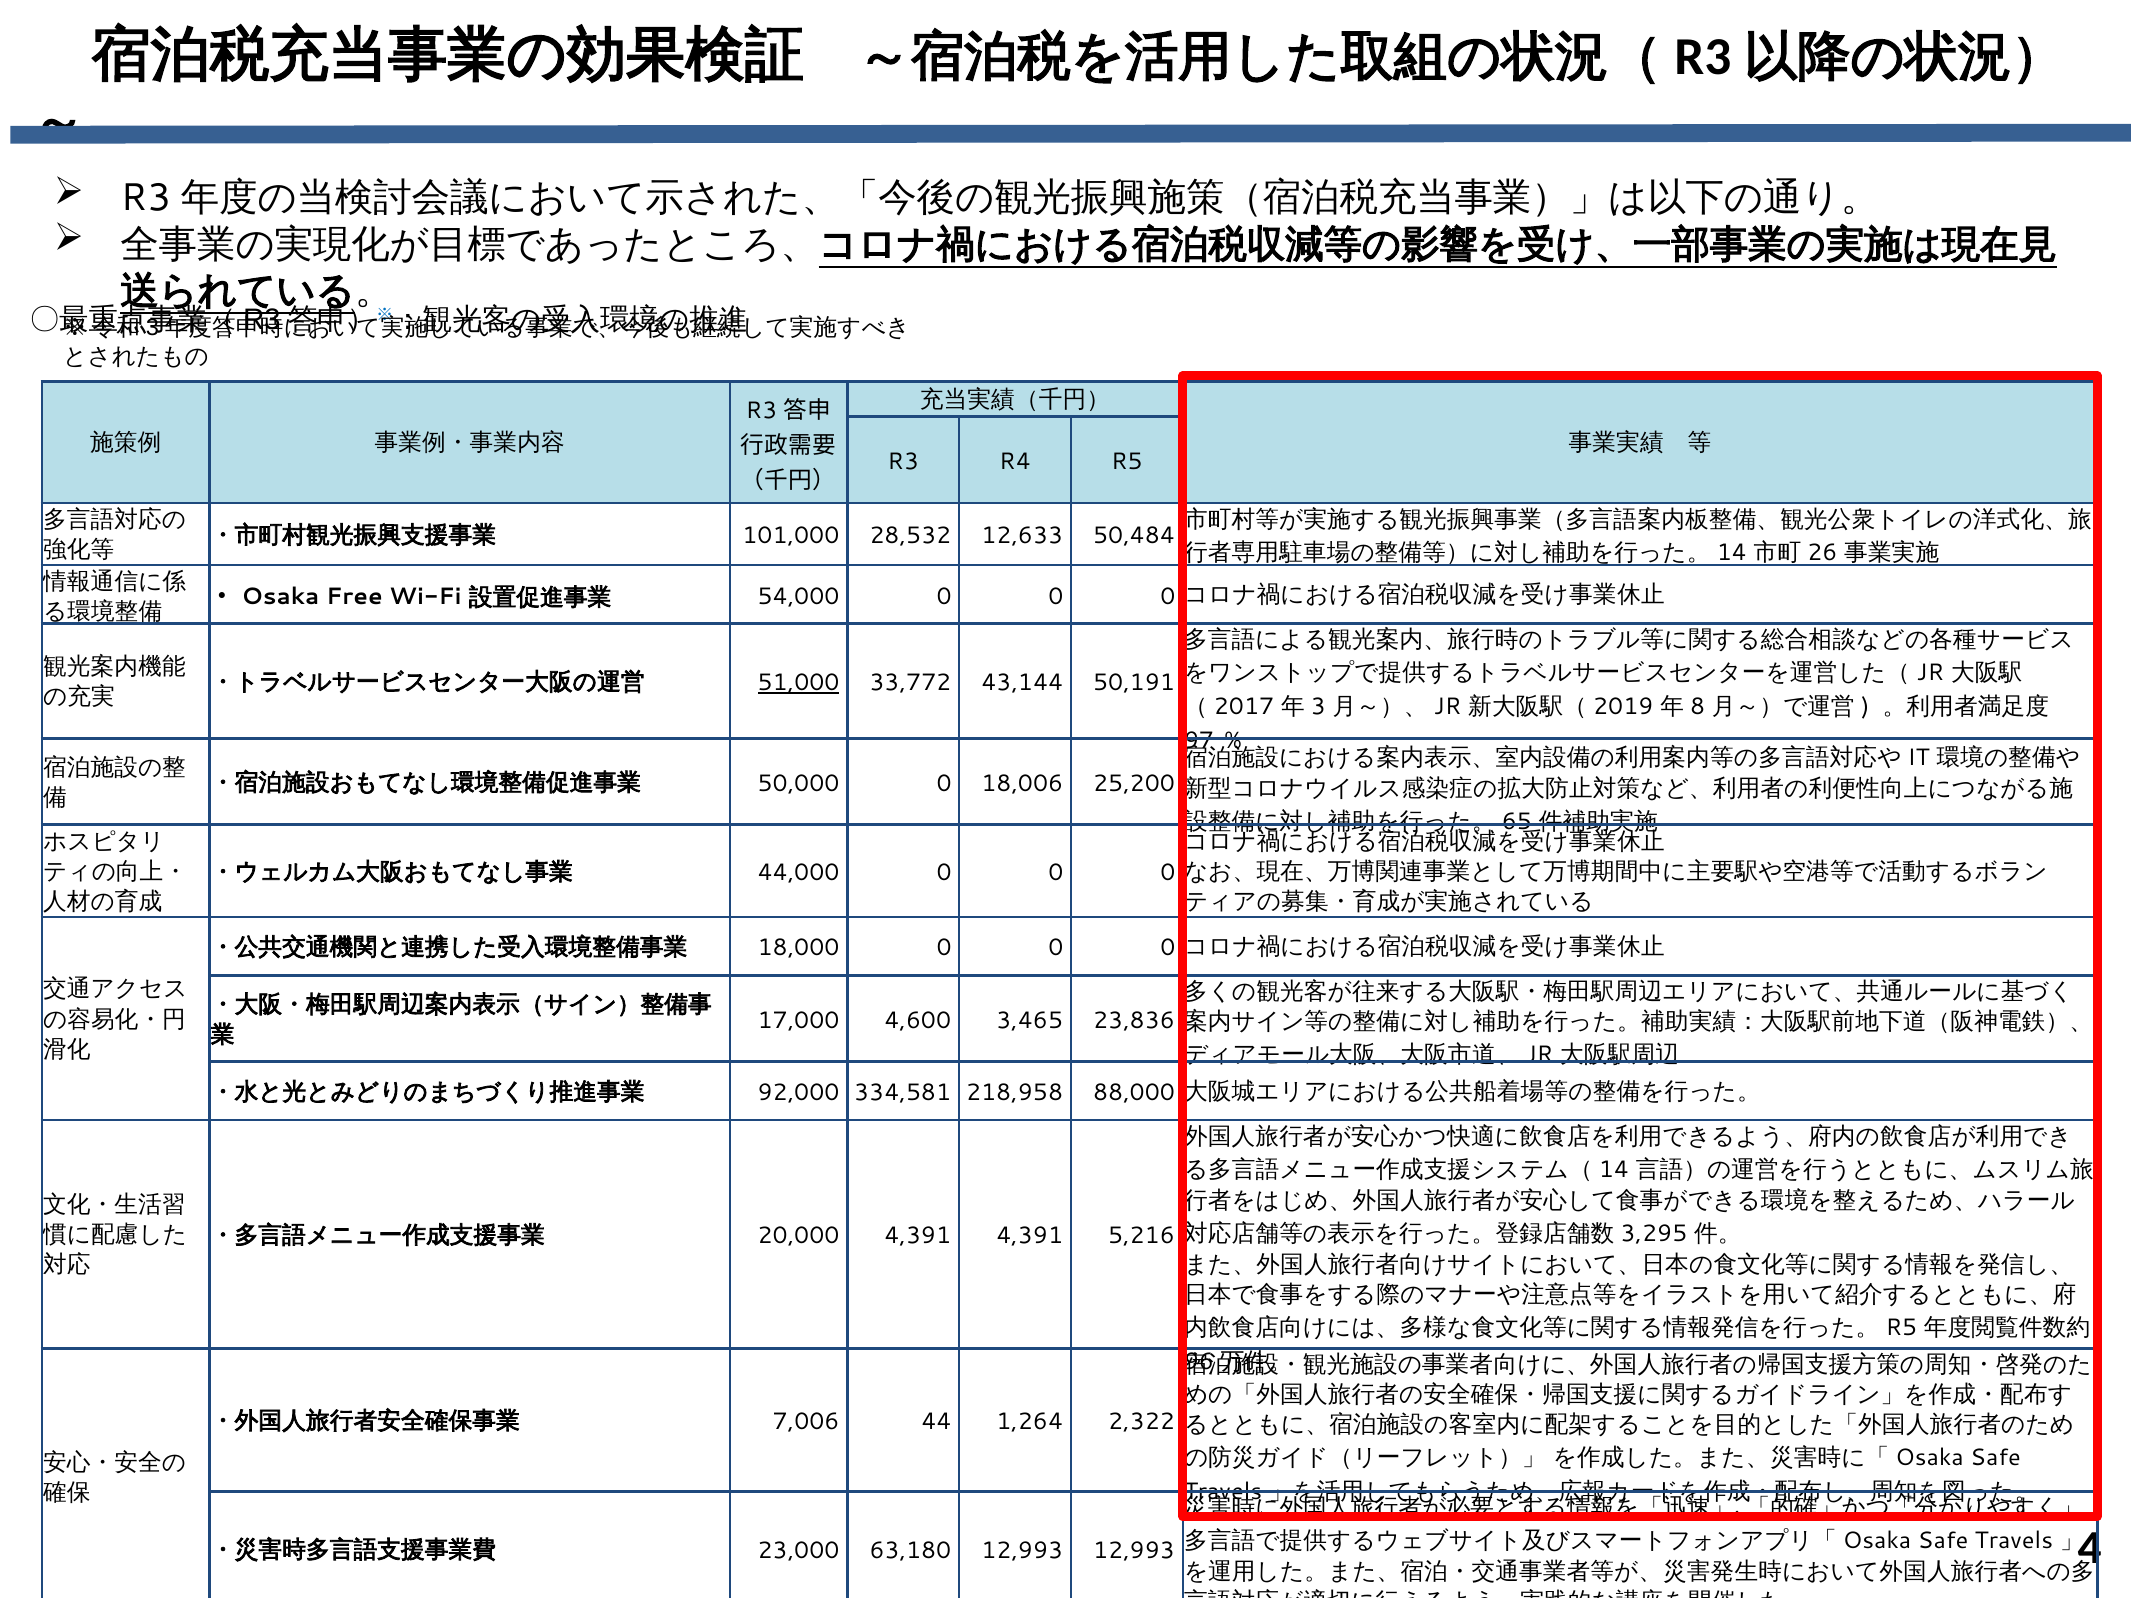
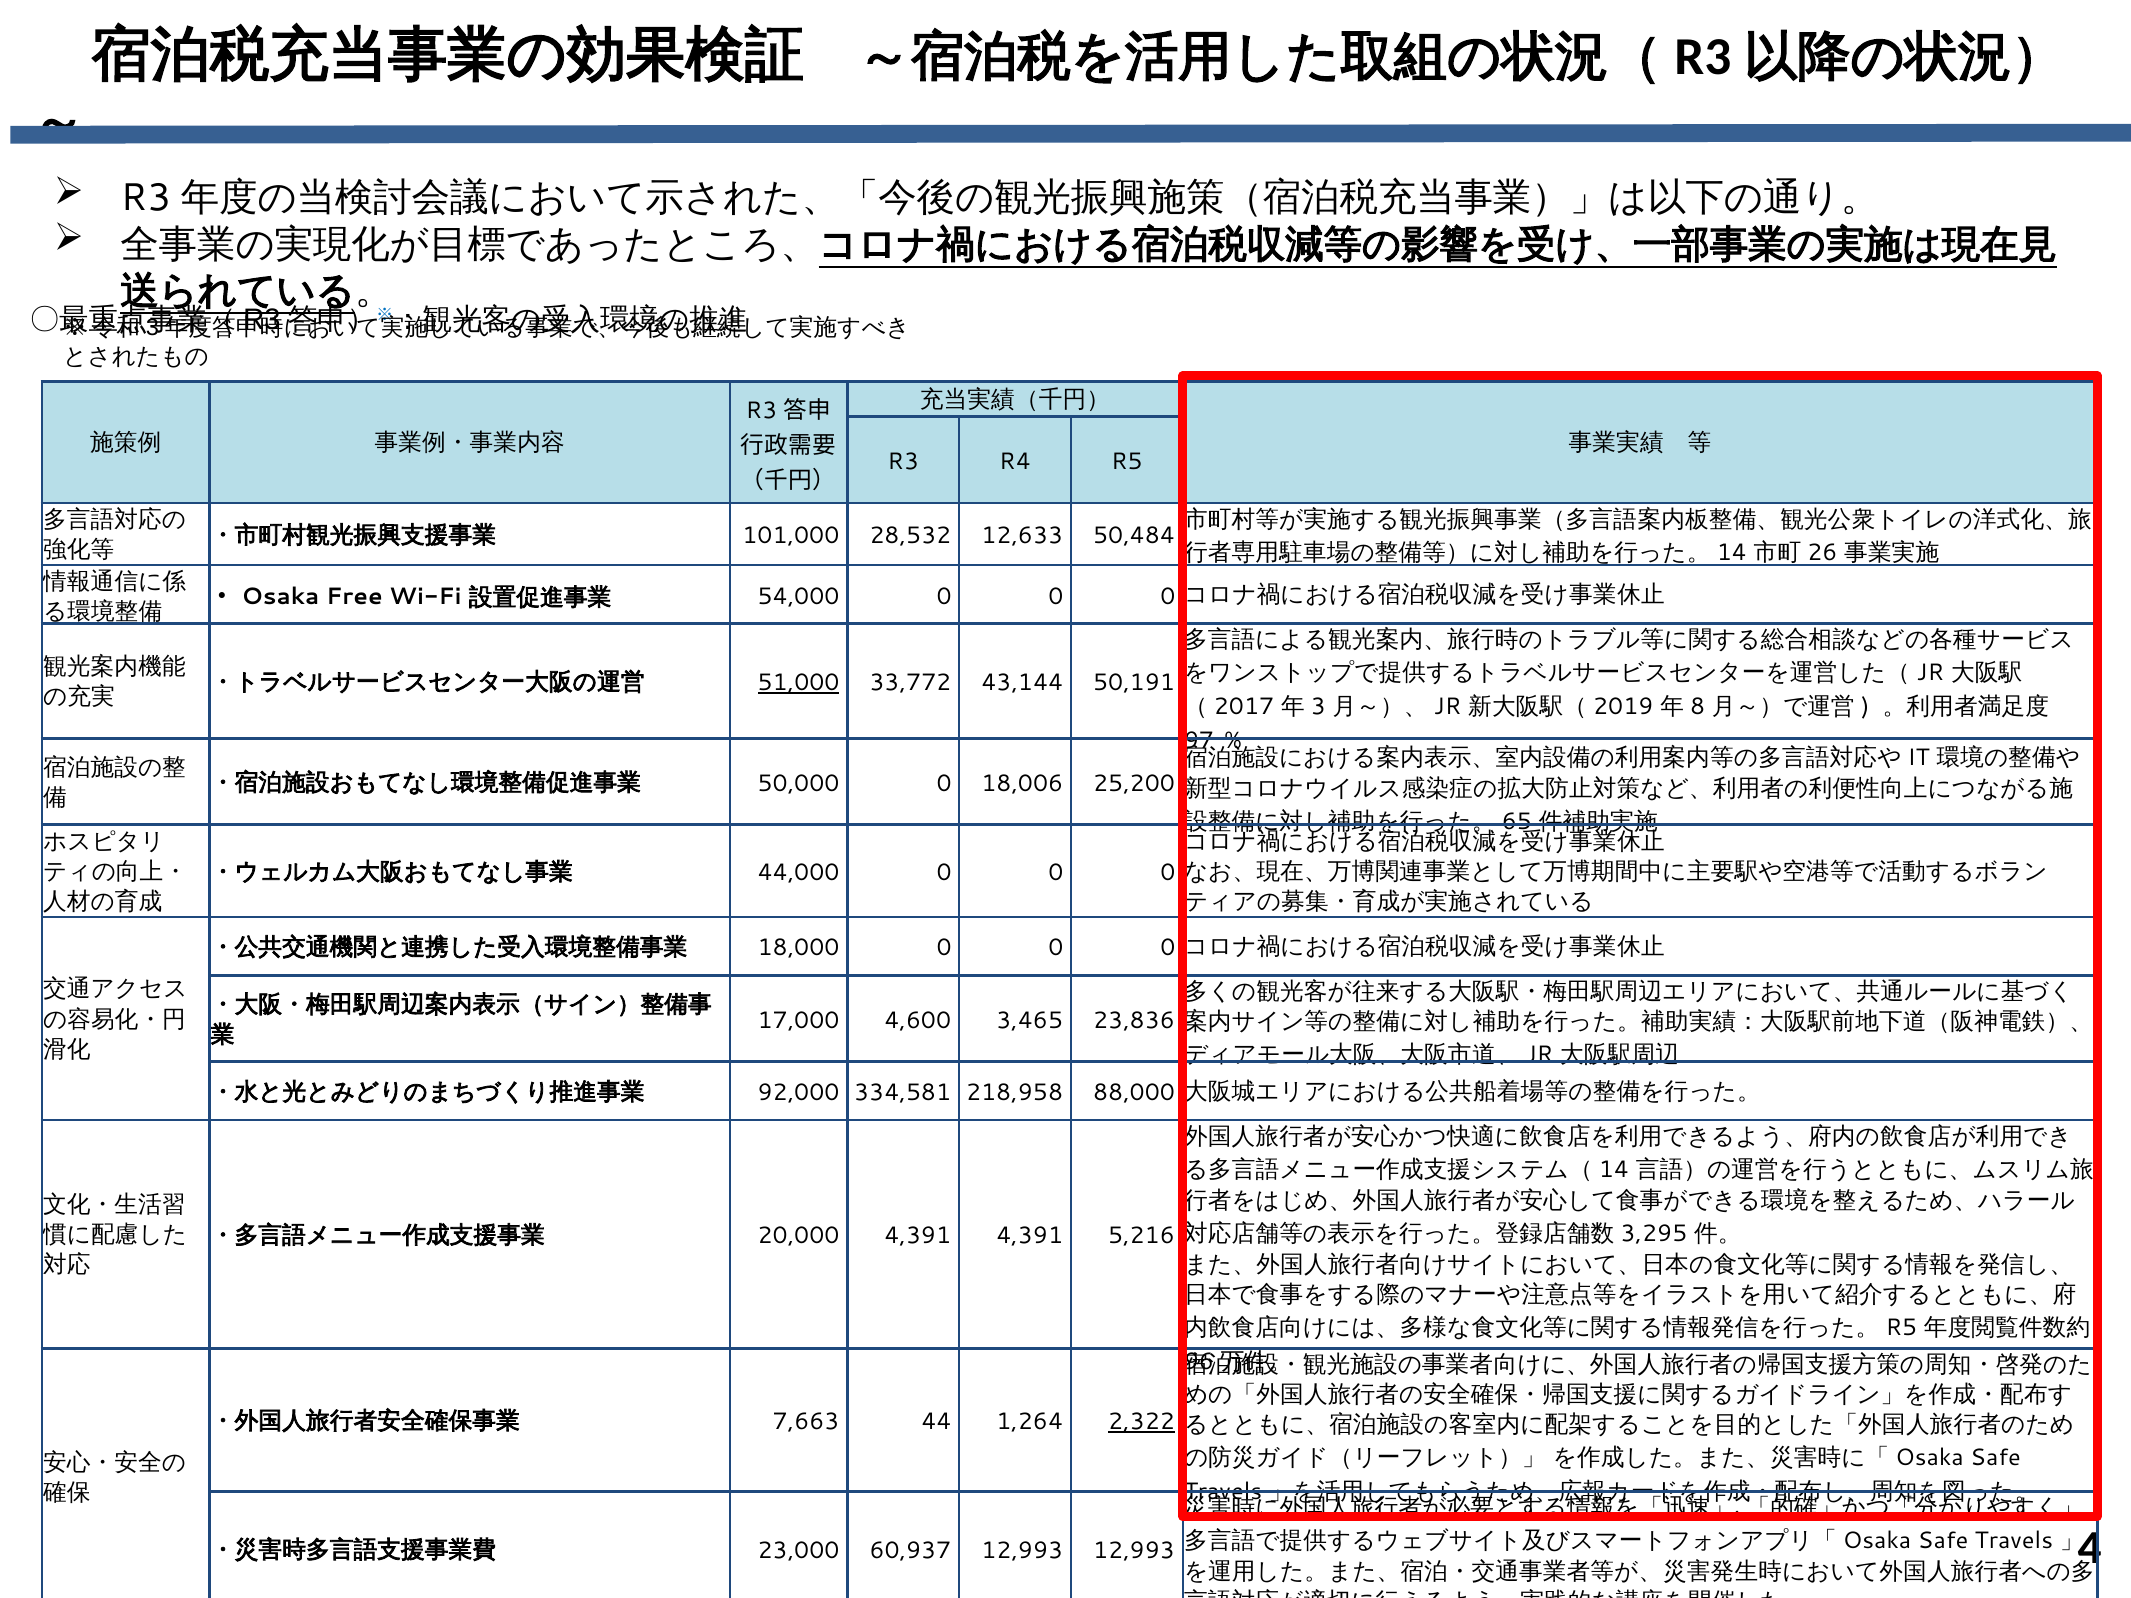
7,006: 7,006 -> 7,663 (806, 1422)
2,322 underline: none -> present (1141, 1422)
63,180: 63,180 -> 60,937 (910, 1551)
